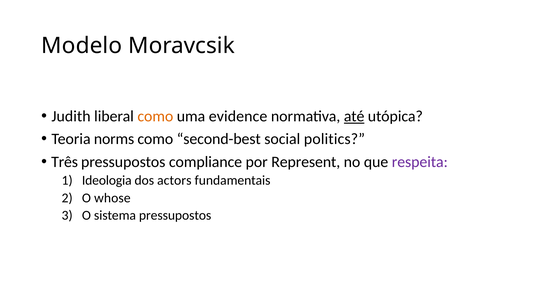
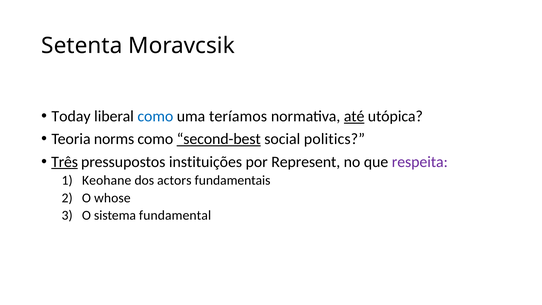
Modelo: Modelo -> Setenta (82, 46)
Judith: Judith -> Today (71, 116)
como colour: orange -> blue (155, 116)
evidence: evidence -> teríamos (238, 116)
second-best underline: none -> present (219, 139)
Três underline: none -> present (65, 162)
compliance: compliance -> instituições (206, 162)
Ideologia: Ideologia -> Keohane (107, 180)
sistema pressupostos: pressupostos -> fundamental (175, 215)
